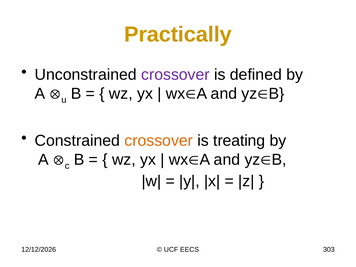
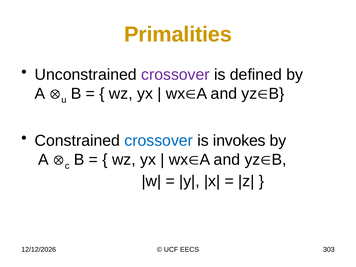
Practically: Practically -> Primalities (178, 34)
crossover colour: orange -> blue (159, 141)
treating: treating -> invokes (239, 141)
